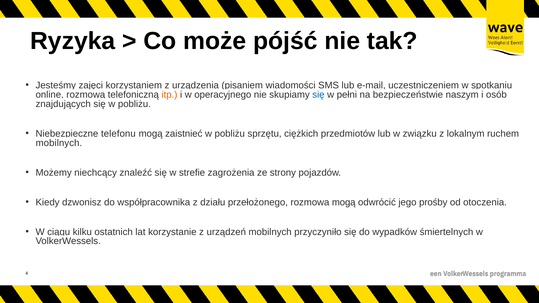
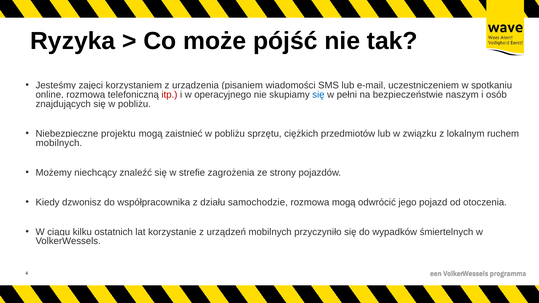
itp colour: orange -> red (169, 95)
telefonu: telefonu -> projektu (118, 134)
przełożonego: przełożonego -> samochodzie (258, 202)
prośby: prośby -> pojazd (433, 202)
